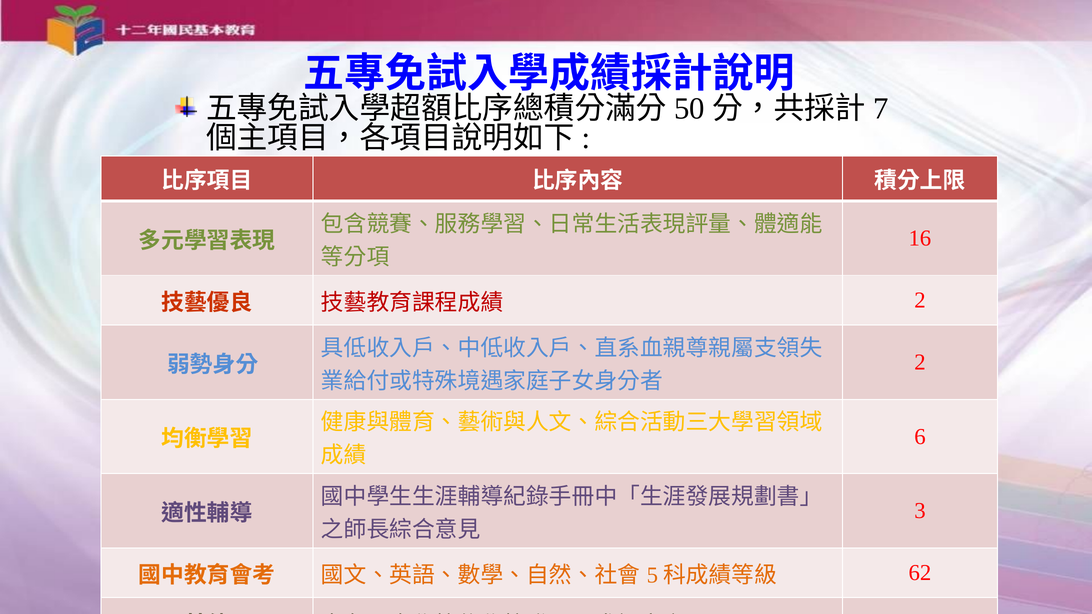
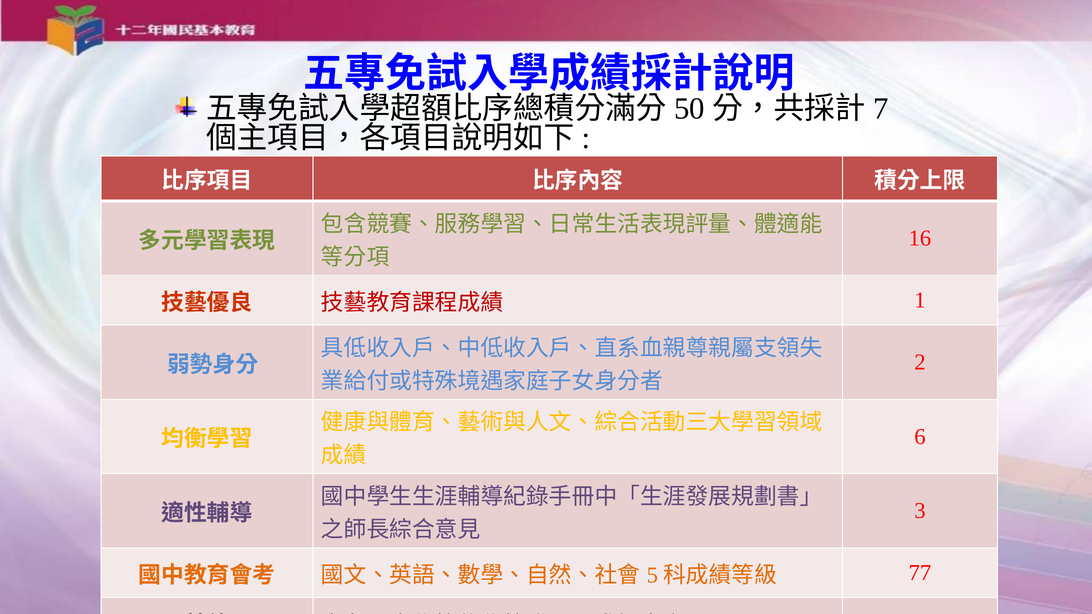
2: 2 -> 1 (920, 301)
62: 62 -> 77 (920, 573)
